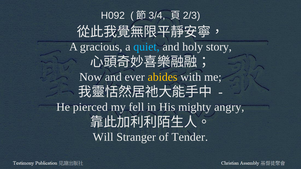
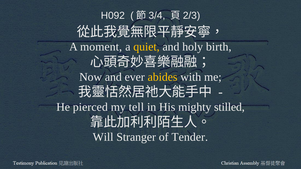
gracious: gracious -> moment (101, 47)
quiet colour: light blue -> yellow (146, 47)
story: story -> birth (219, 47)
fell: fell -> tell (136, 107)
angry: angry -> stilled (229, 107)
